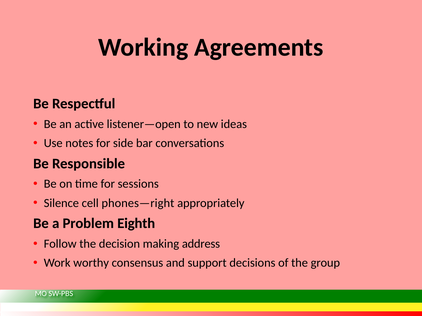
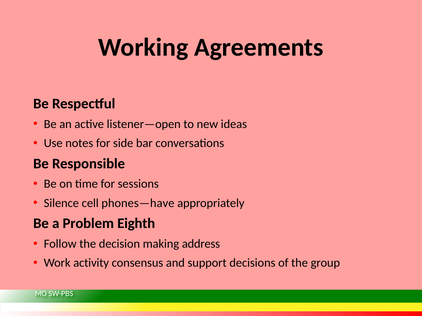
phones—right: phones—right -> phones—have (138, 203)
worthy: worthy -> activity (91, 263)
